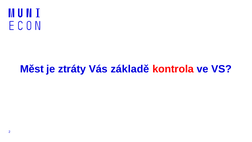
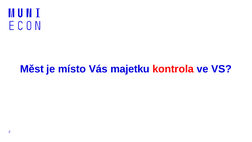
ztráty: ztráty -> místo (72, 69)
základě: základě -> majetku (130, 69)
